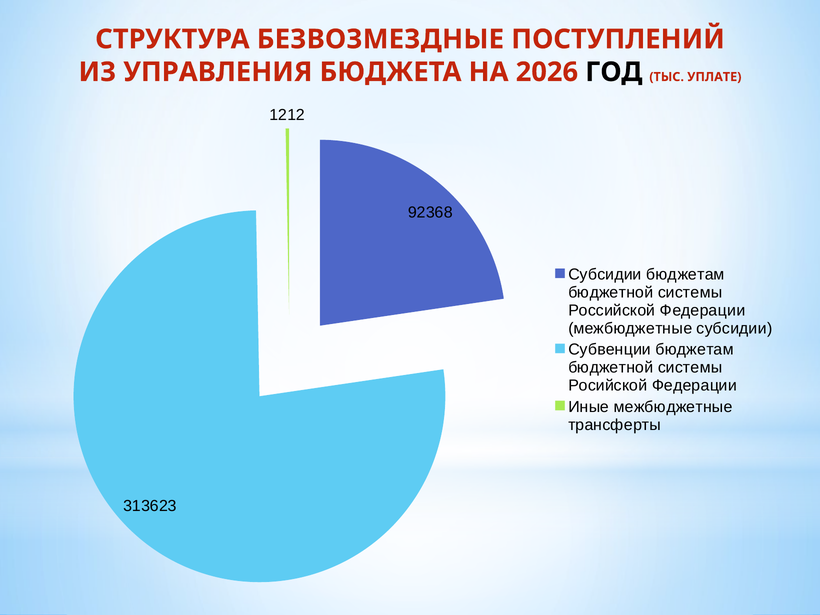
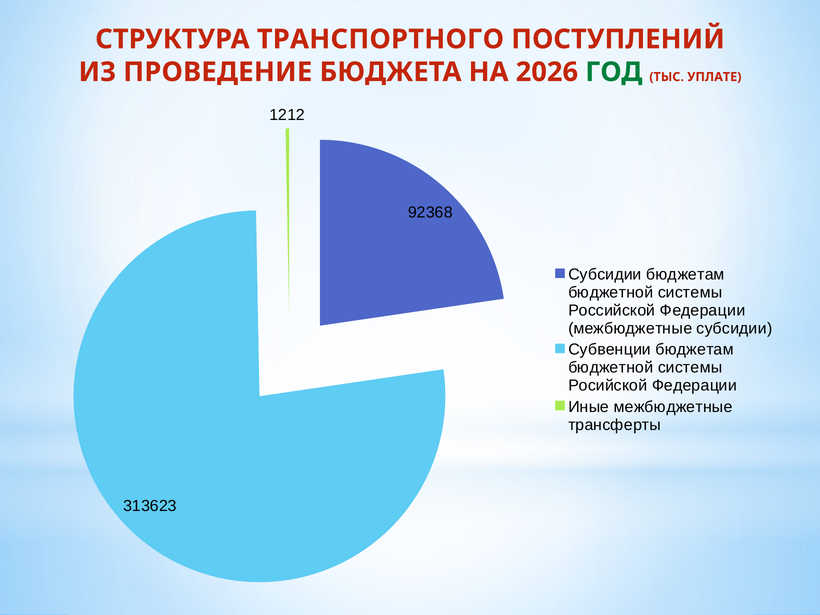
БЕЗВОЗМЕЗДНЫЕ: БЕЗВОЗМЕЗДНЫЕ -> ТРАНСПОРТНОГО (380, 39)
УПРАВЛЕНИЯ: УПРАВЛЕНИЯ -> ПРОВЕДЕНИЕ (218, 72)
ГОД colour: black -> green (614, 72)
